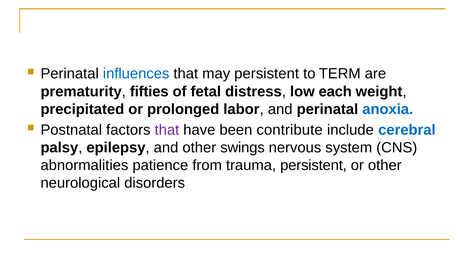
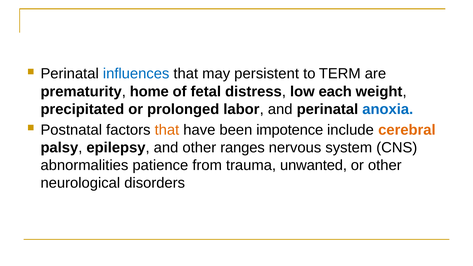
fifties: fifties -> home (149, 91)
that colour: purple -> orange (167, 130)
contribute: contribute -> impotence (290, 130)
cerebral colour: blue -> orange (407, 130)
swings: swings -> ranges (243, 148)
trauma persistent: persistent -> unwanted (314, 165)
